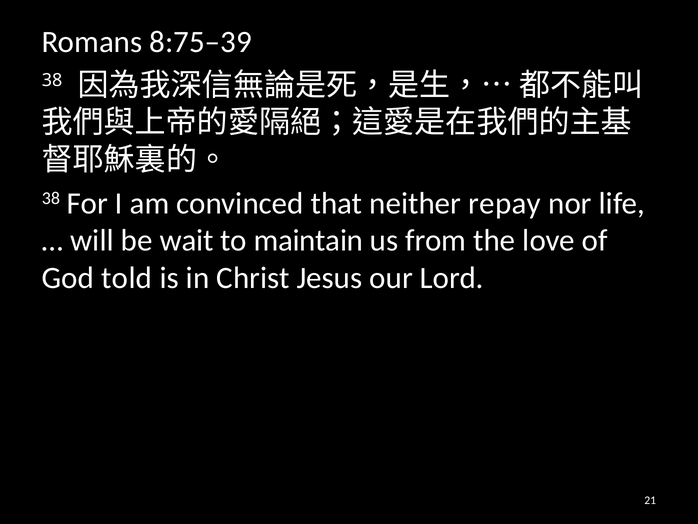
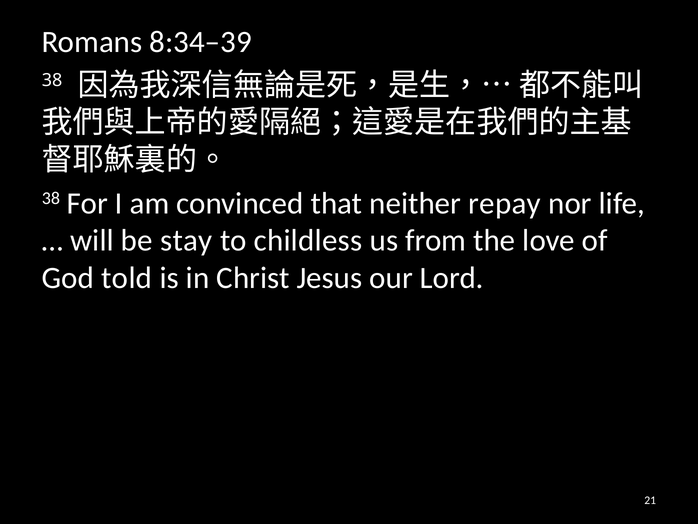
8:75–39: 8:75–39 -> 8:34–39 (201, 42)
wait: wait -> stay (186, 240)
maintain: maintain -> childless (308, 240)
